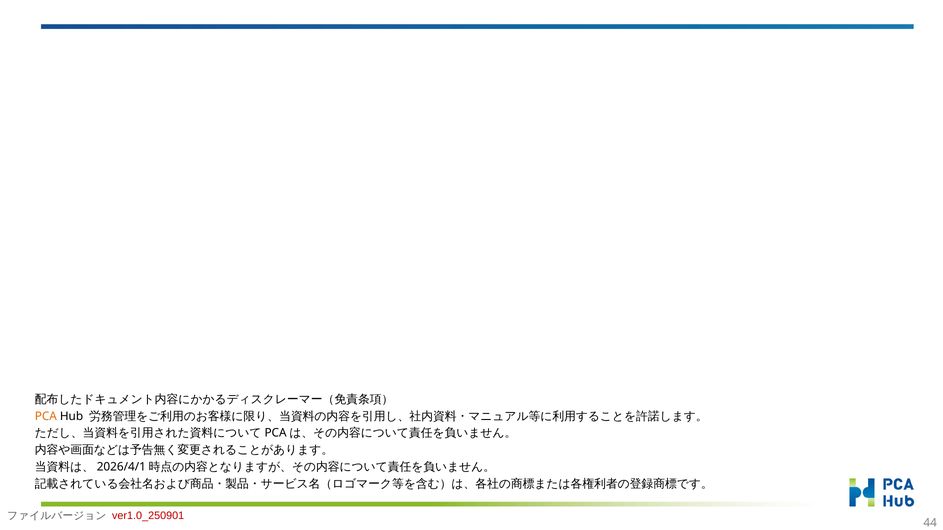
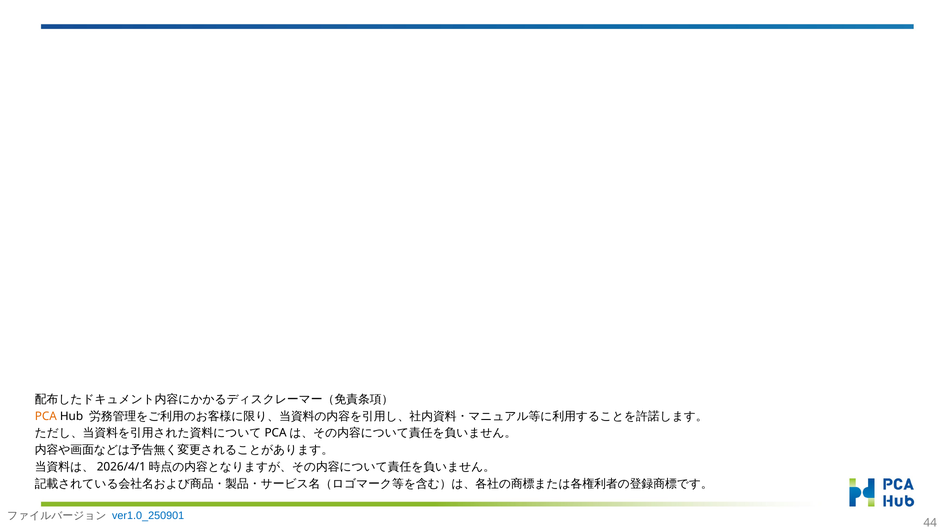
ver1.0_250901 colour: red -> blue (148, 516)
